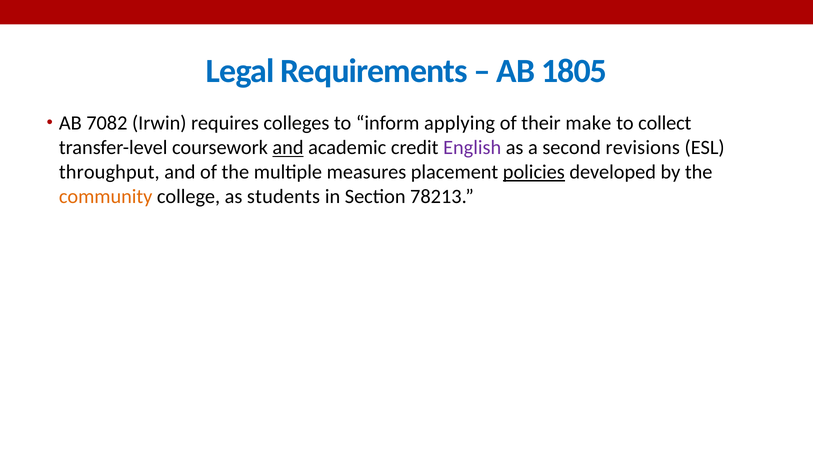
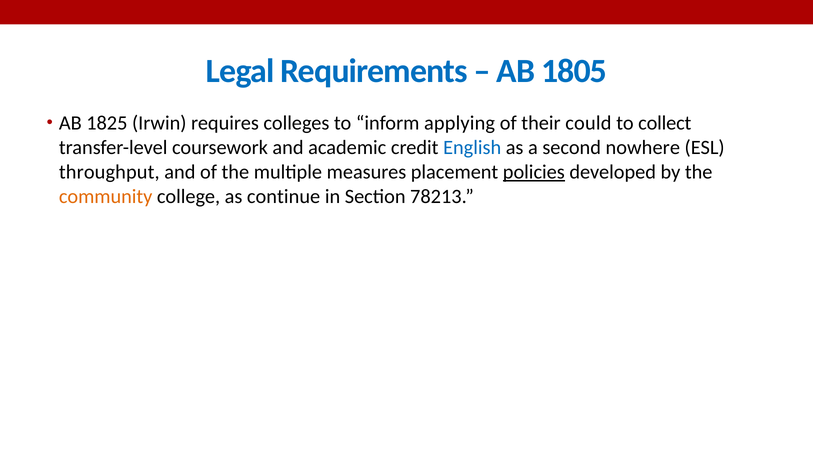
7082: 7082 -> 1825 (107, 123)
make: make -> could (588, 123)
and underline: present -> none (288, 148)
English colour: purple -> blue (472, 148)
revisions: revisions -> nowhere (643, 148)
students: students -> continue (284, 197)
